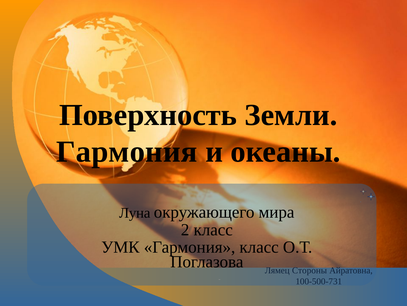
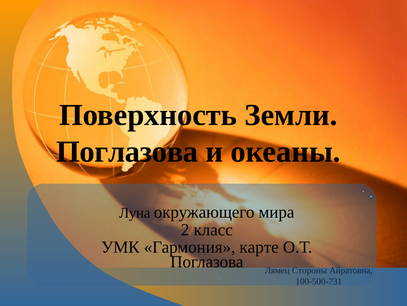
Гармония: Гармония -> Поглазова (127, 152)
Гармония класс: класс -> карте (259, 247)
